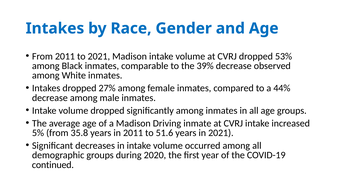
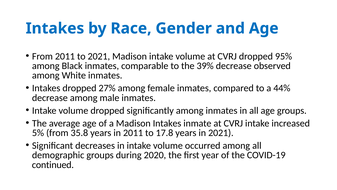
53%: 53% -> 95% (284, 56)
Madison Driving: Driving -> Intakes (167, 123)
51.6: 51.6 -> 17.8 (164, 133)
